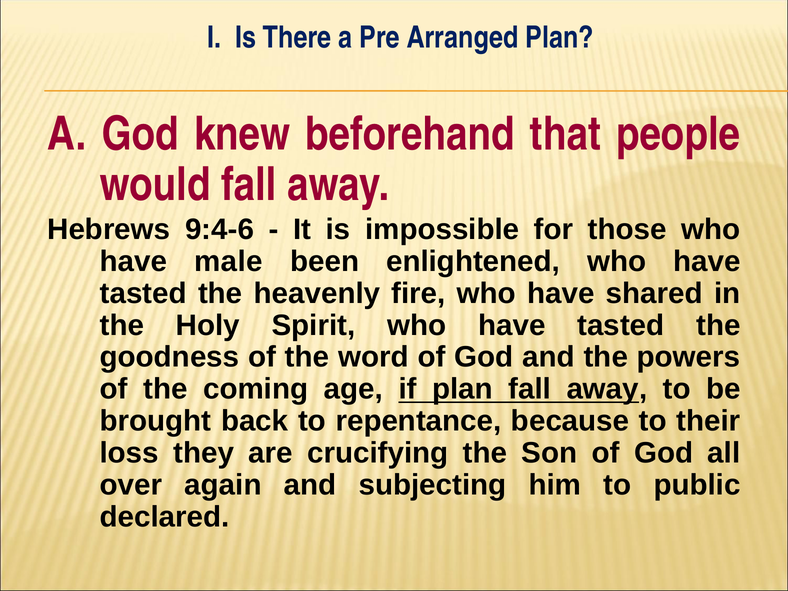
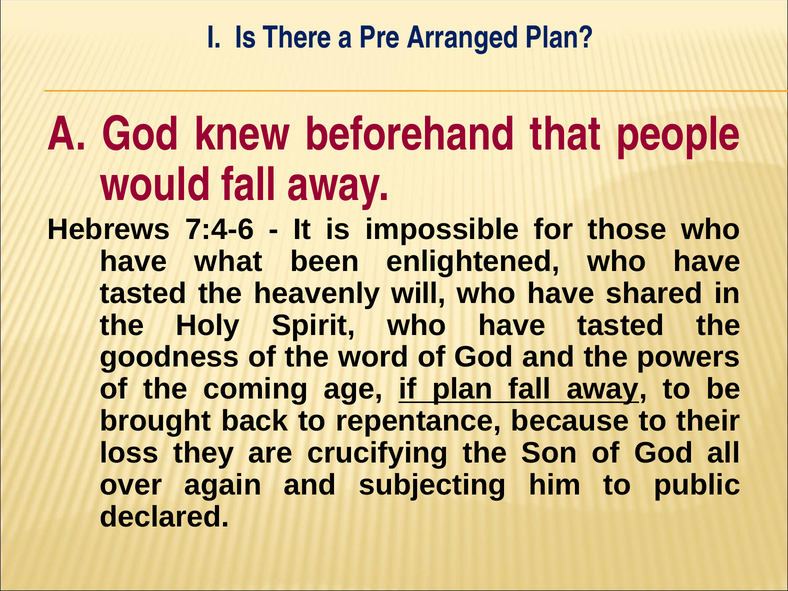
9:4-6: 9:4-6 -> 7:4-6 (220, 229)
male: male -> what (229, 261)
fire: fire -> will (419, 293)
